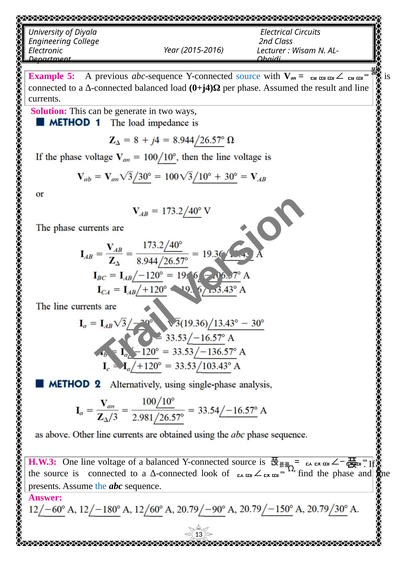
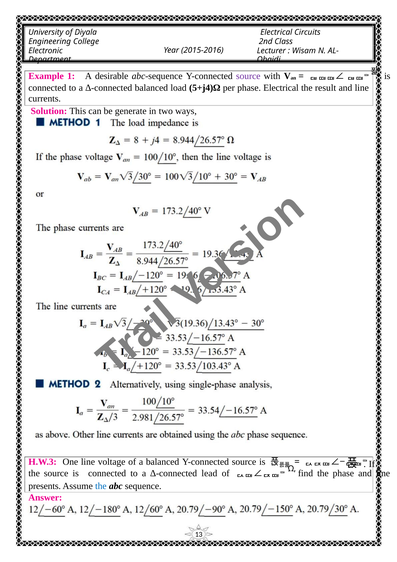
5: 5 -> 1 (71, 76)
previous: previous -> desirable (112, 76)
source colour: blue -> purple (248, 76)
0+j4)Ω: 0+j4)Ω -> 5+j4)Ω (205, 88)
phase Assumed: Assumed -> Electrical (281, 88)
look: look -> lead (209, 473)
